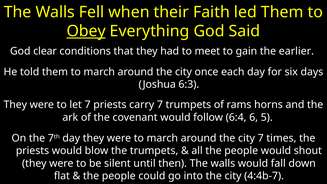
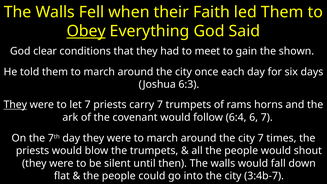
earlier: earlier -> shown (296, 51)
They underline: none -> present (15, 105)
6 5: 5 -> 7 (267, 117)
4:4b-7: 4:4b-7 -> 3:4b-7 (264, 176)
